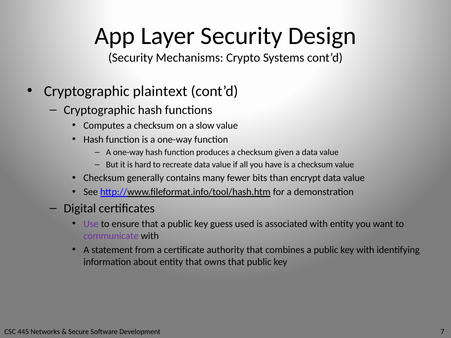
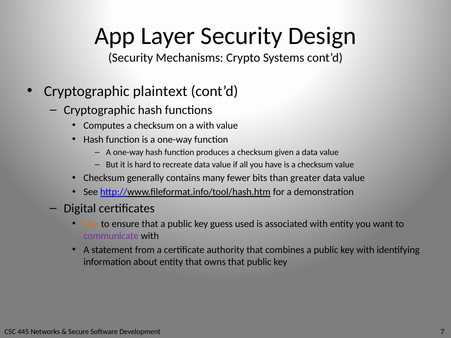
a slow: slow -> with (205, 125)
encrypt: encrypt -> greater (306, 178)
Use colour: purple -> orange (91, 224)
